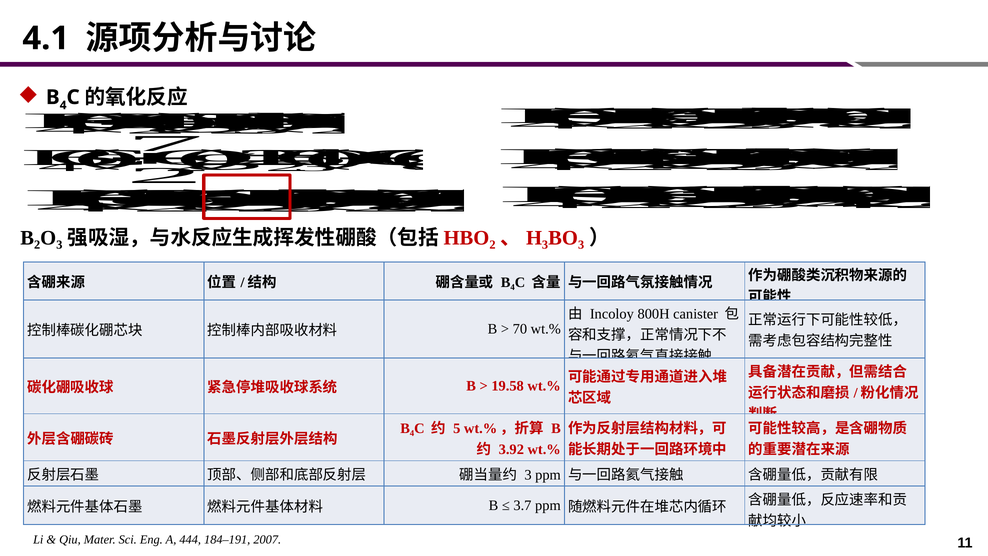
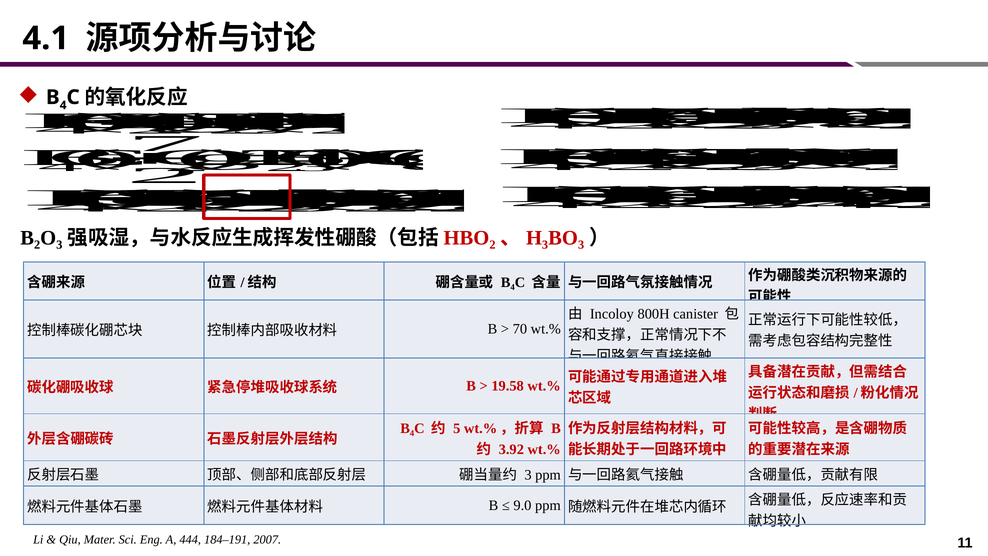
3.7: 3.7 -> 9.0 (522, 505)
